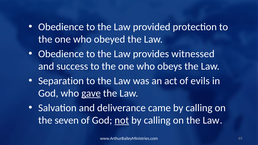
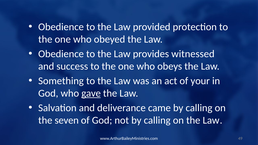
Separation: Separation -> Something (61, 81)
evils: evils -> your (200, 81)
not underline: present -> none (122, 120)
